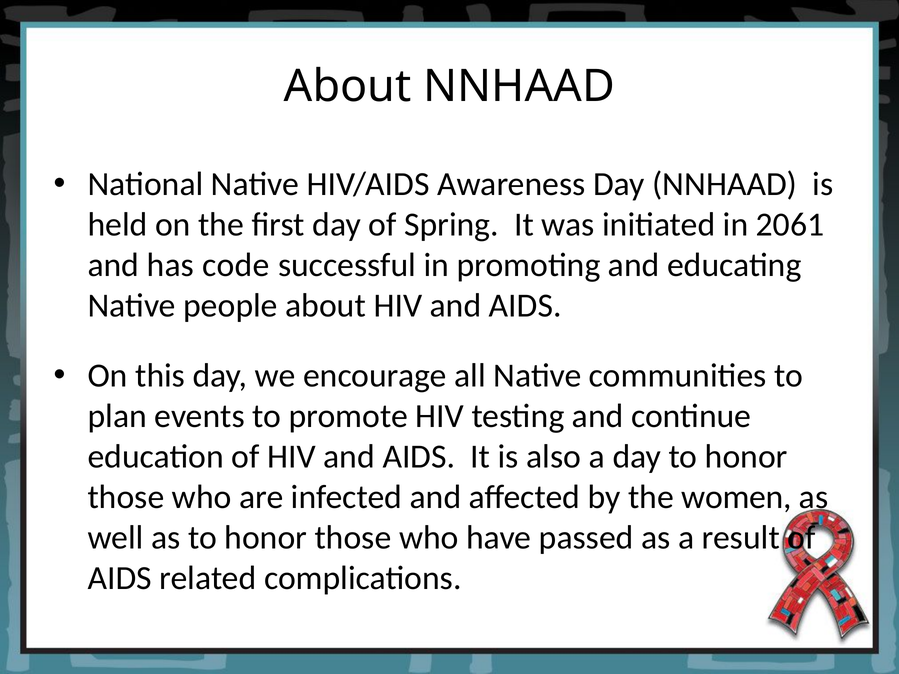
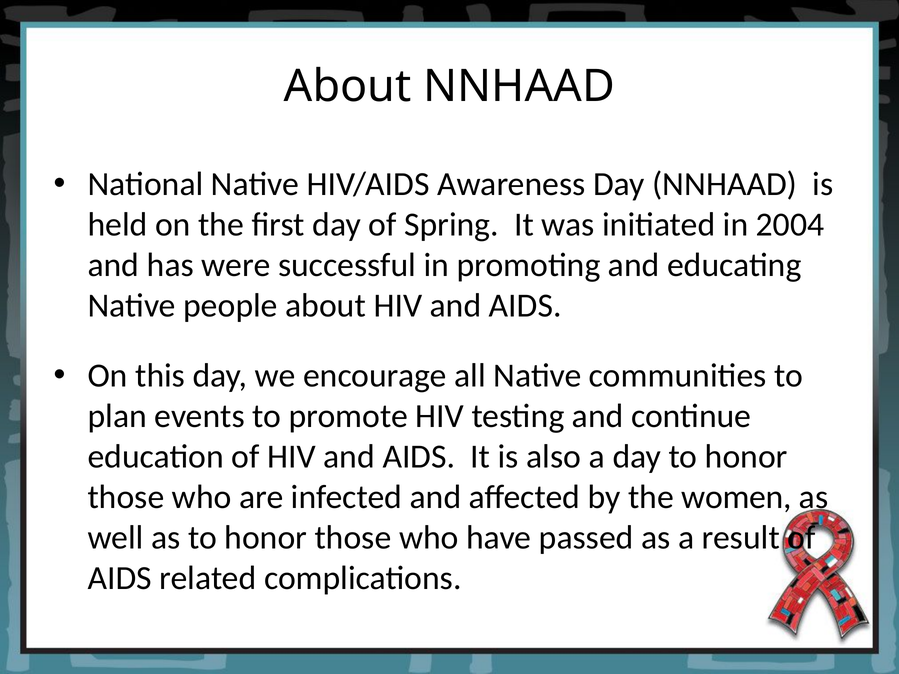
2061: 2061 -> 2004 (790, 225)
code: code -> were (236, 265)
